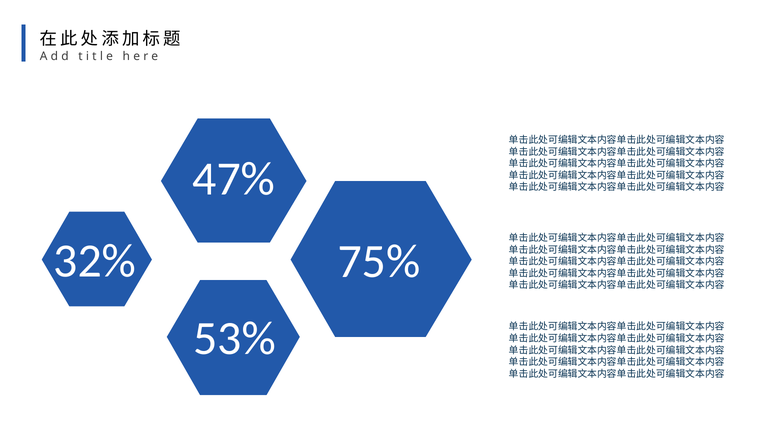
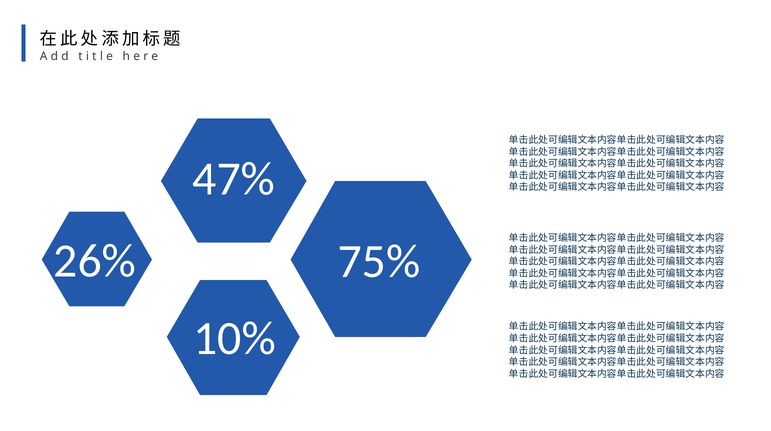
32%: 32% -> 26% (95, 261)
53%: 53% -> 10% (234, 339)
